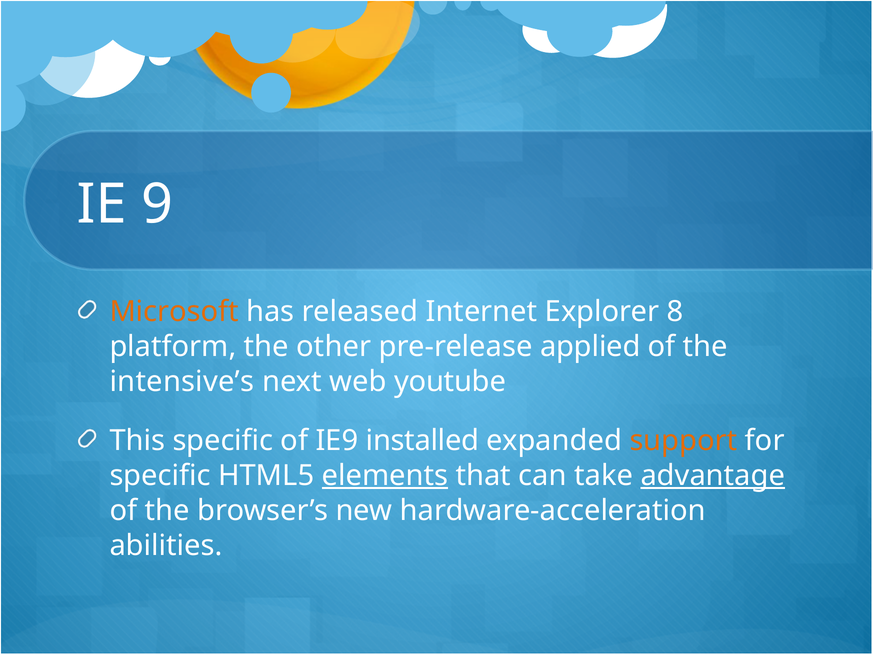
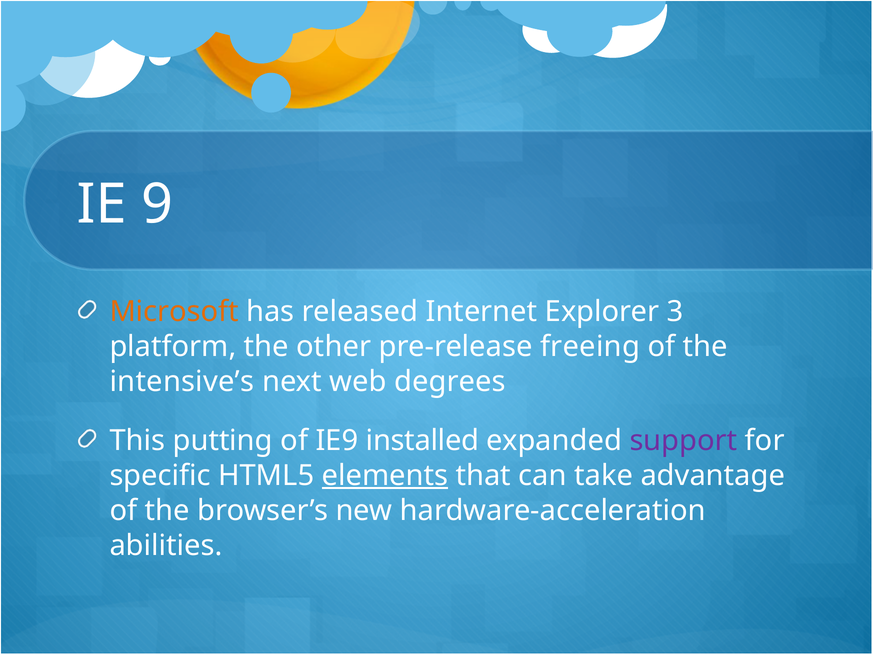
8: 8 -> 3 (675, 311)
applied: applied -> freeing (590, 346)
youtube: youtube -> degrees (450, 381)
This specific: specific -> putting (223, 440)
support colour: orange -> purple (683, 440)
advantage underline: present -> none (713, 475)
